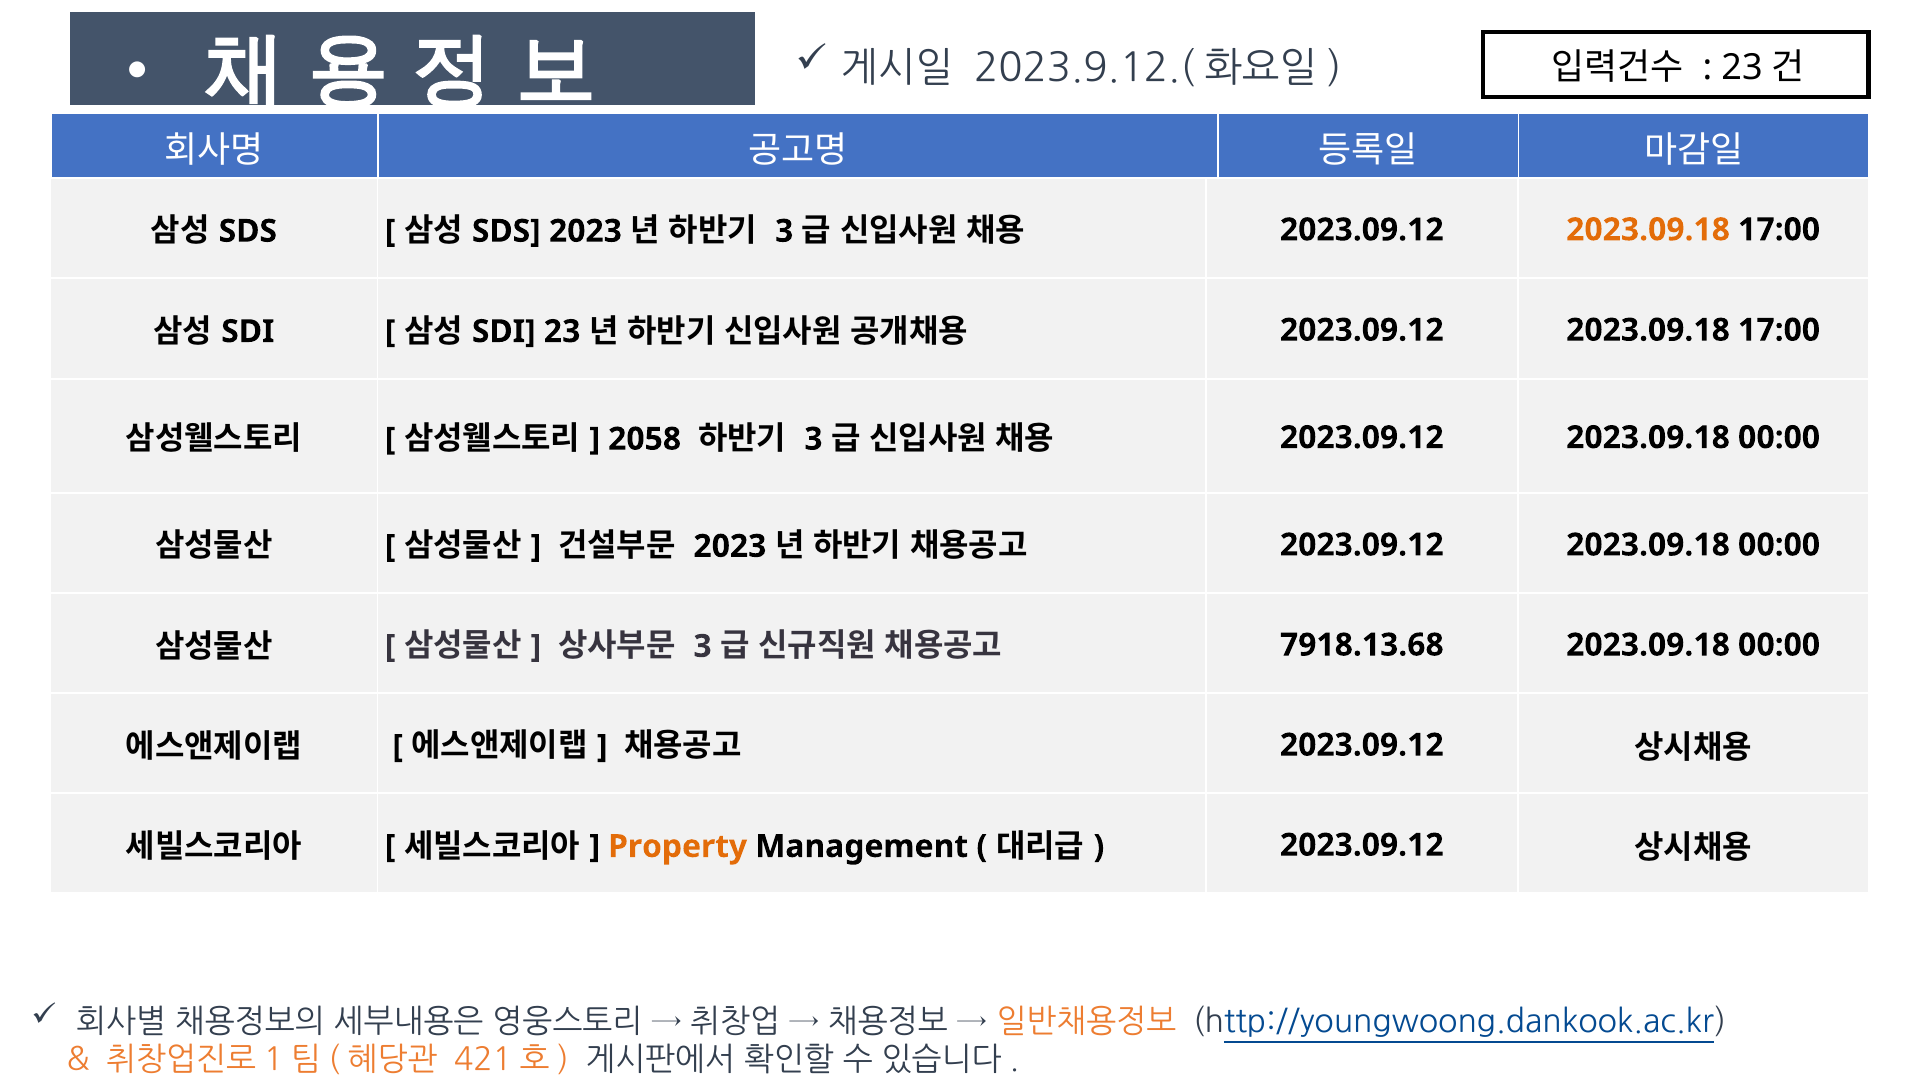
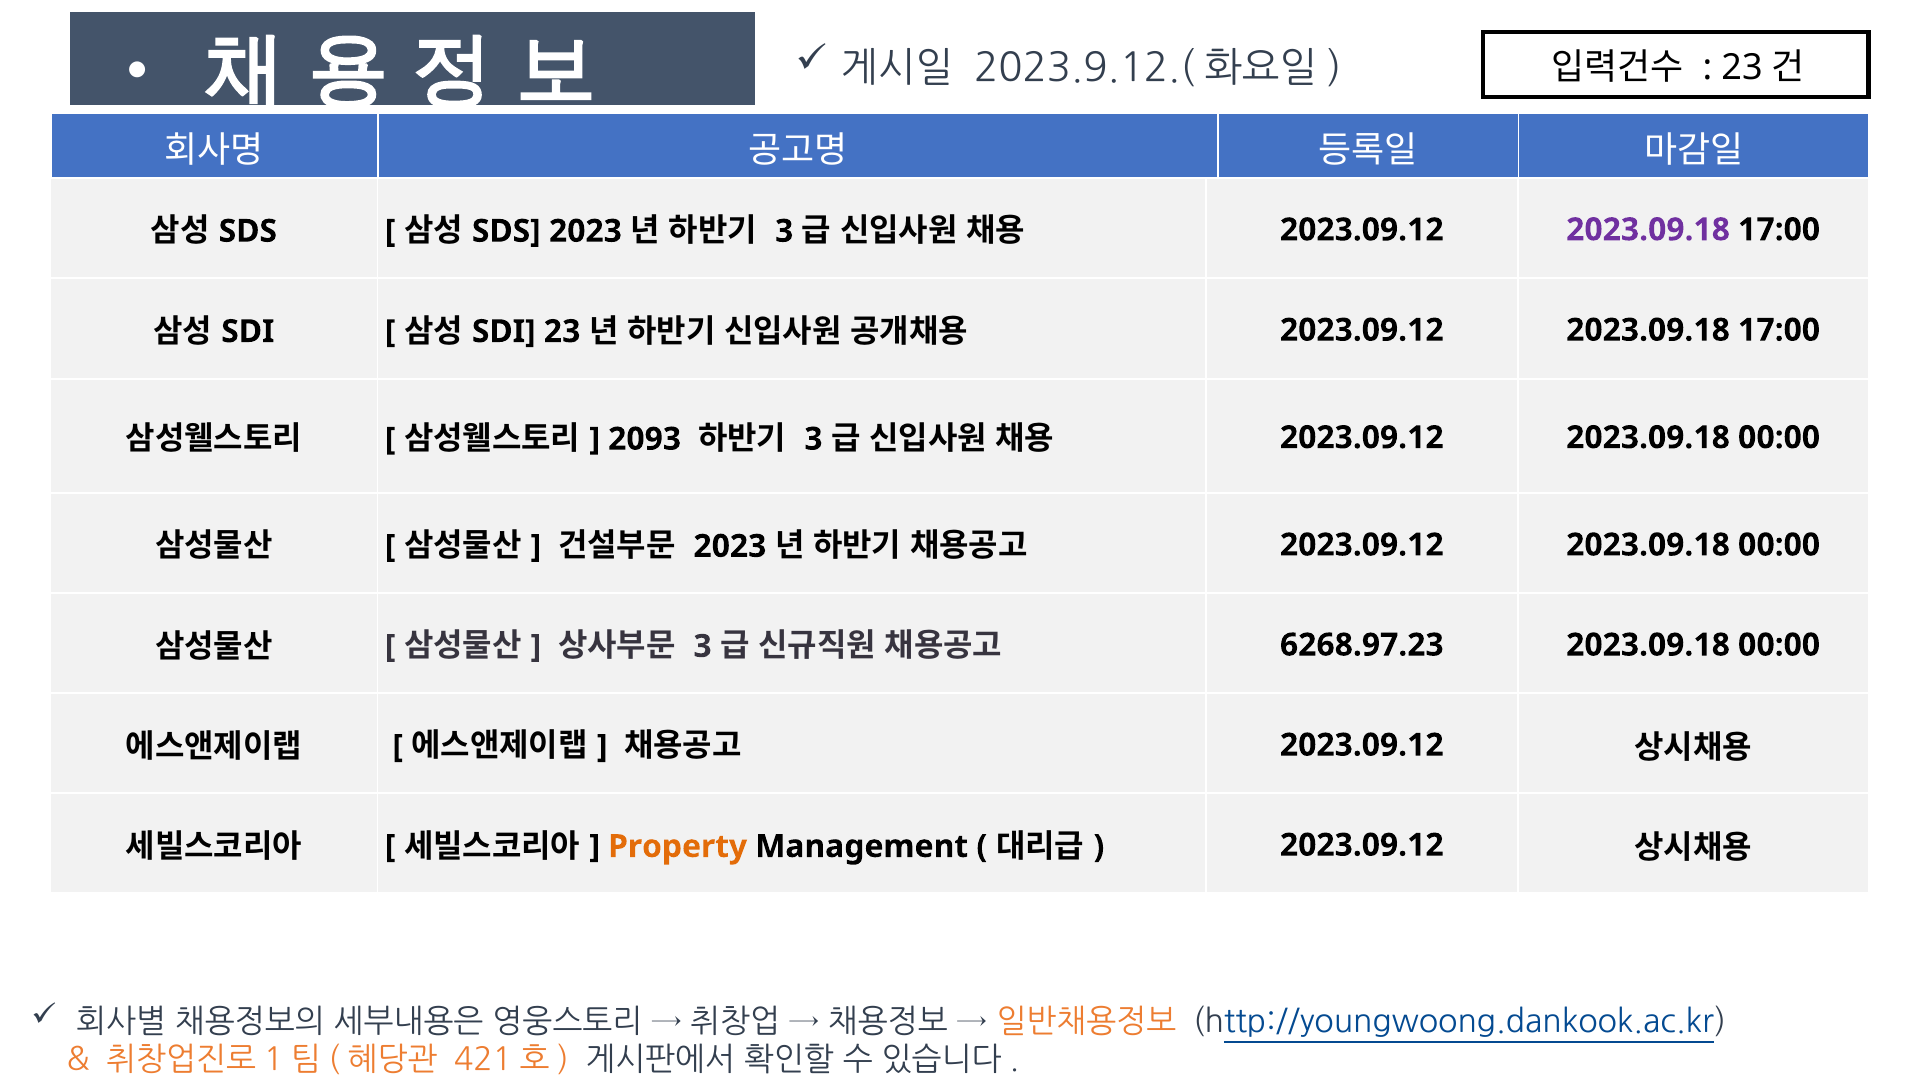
2023.09.18 colour: orange -> purple (1648, 230)
2058: 2058 -> 2093 (645, 439)
7918.13.68: 7918.13.68 -> 6268.97.23 (1362, 645)
